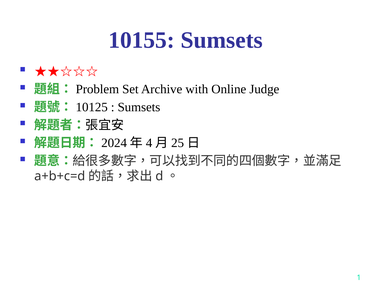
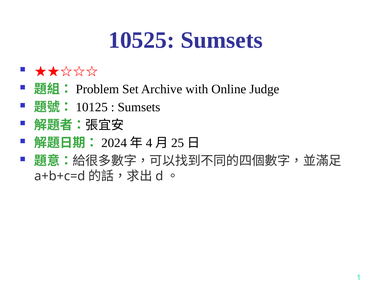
10155: 10155 -> 10525 (142, 40)
